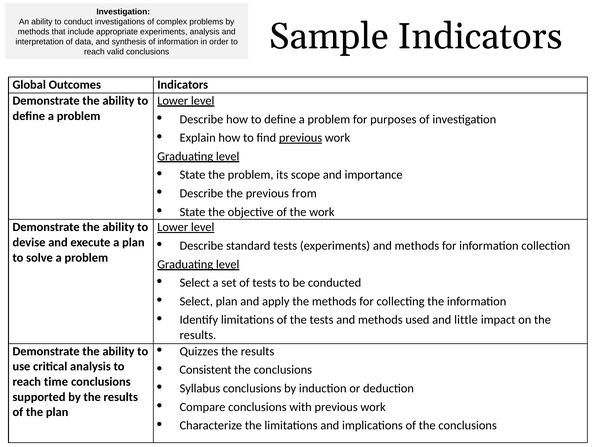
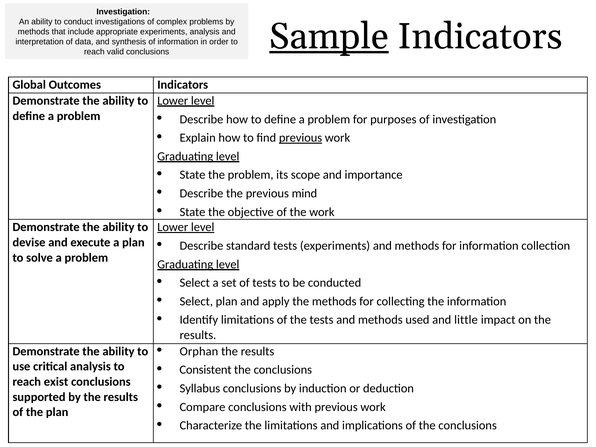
Sample underline: none -> present (329, 37)
from: from -> mind (304, 193)
Quizzes: Quizzes -> Orphan (199, 351)
time: time -> exist (56, 382)
